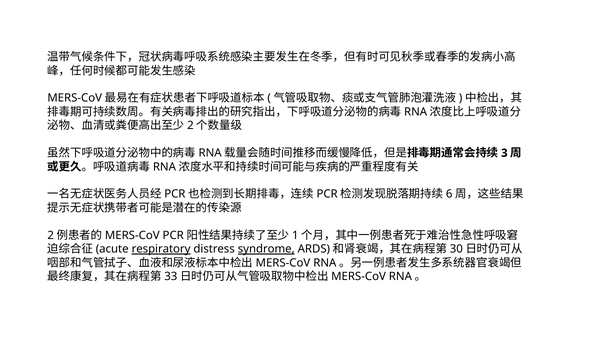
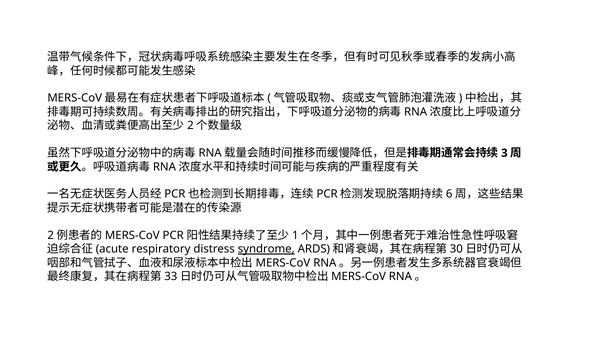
respiratory underline: present -> none (161, 249)
